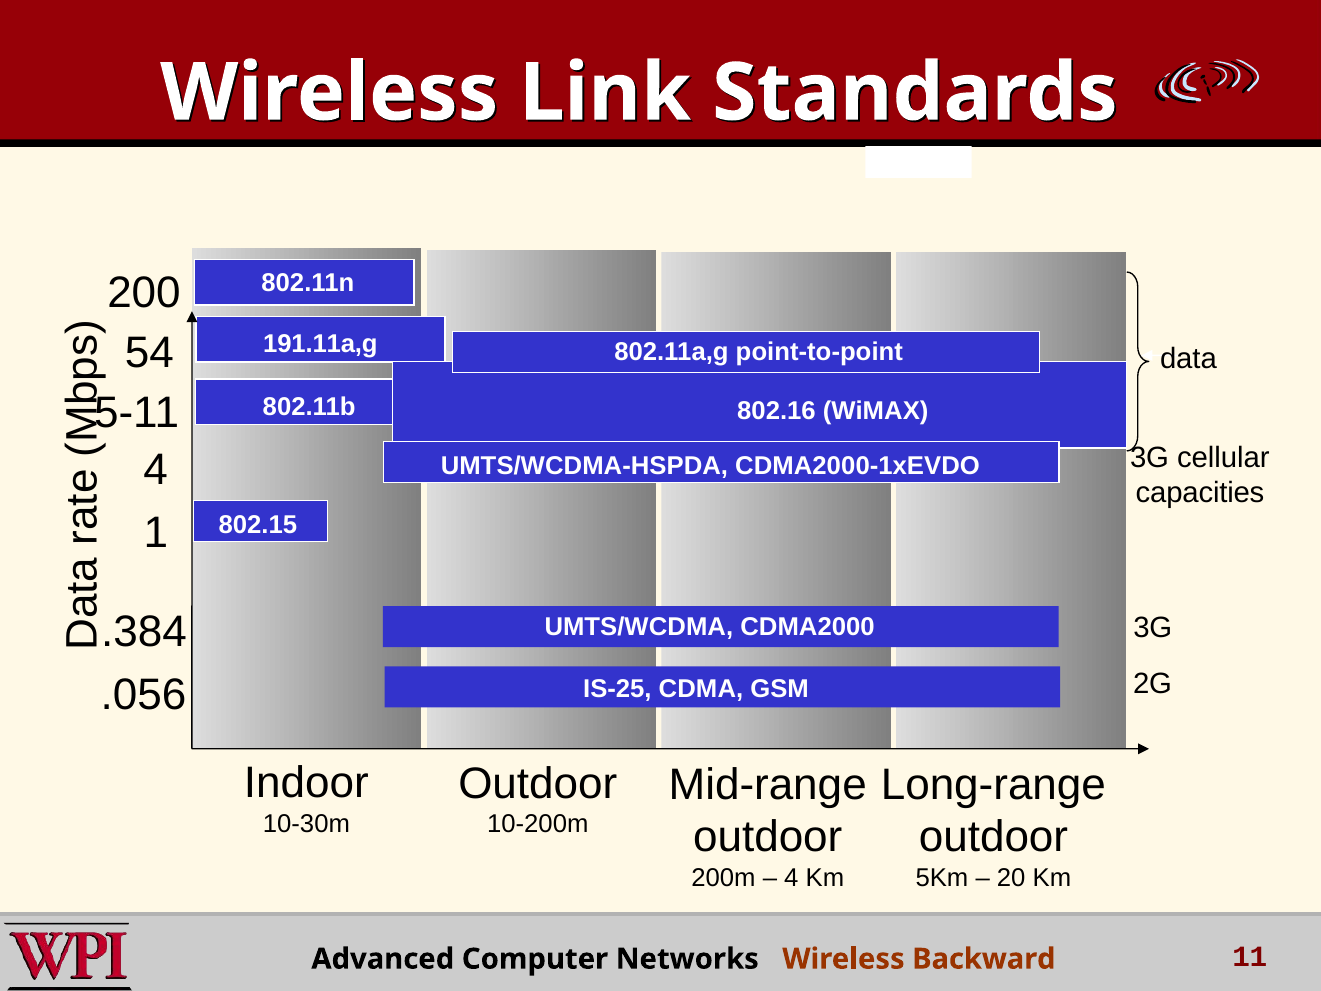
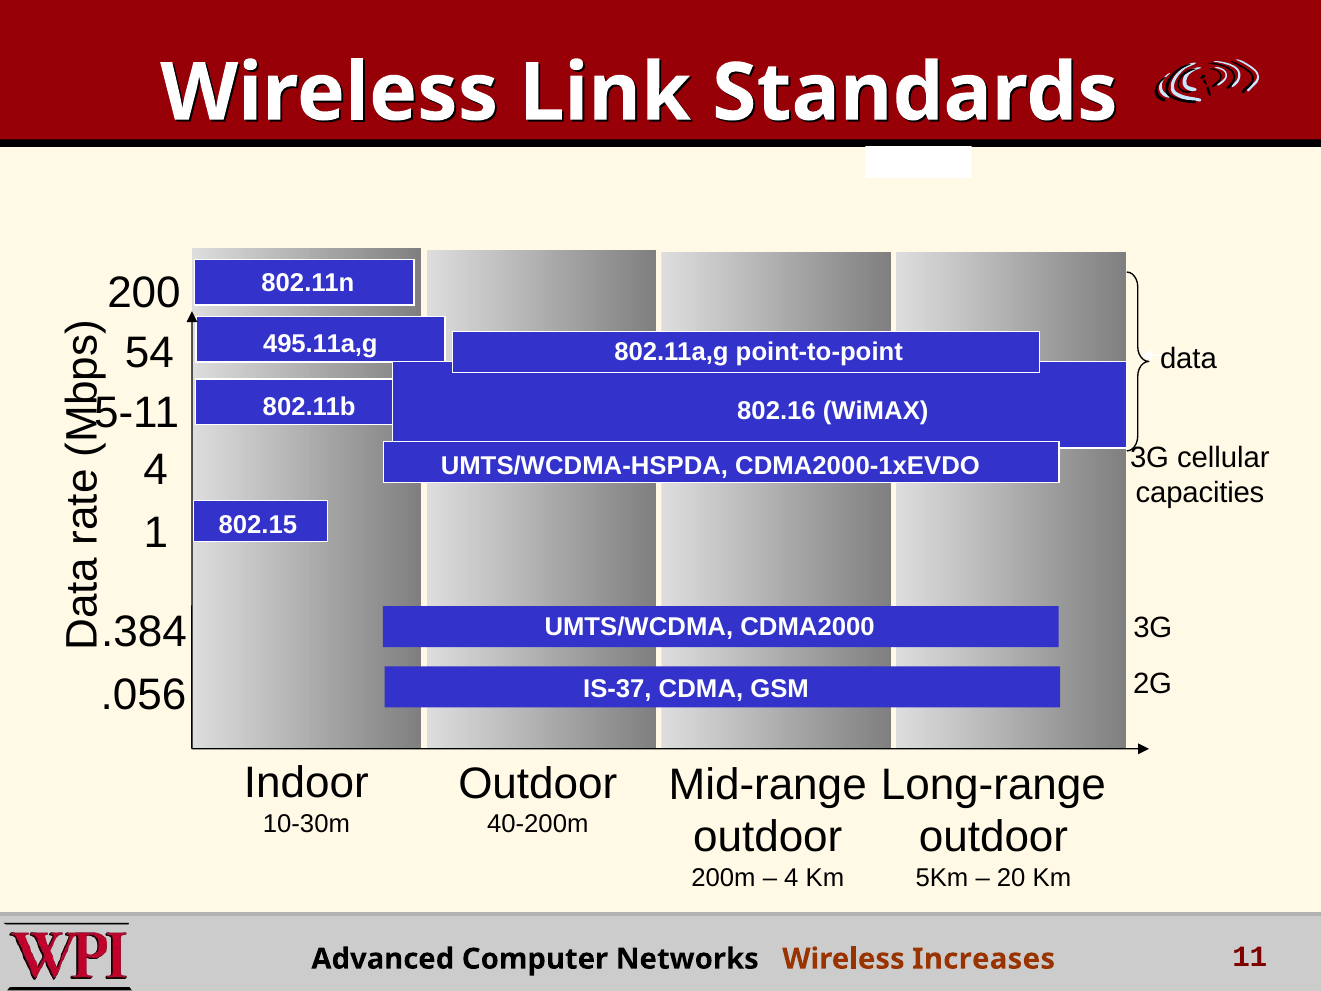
191.11a,g: 191.11a,g -> 495.11a,g (320, 344)
IS-25: IS-25 -> IS-37 (617, 689)
10-200m: 10-200m -> 40-200m (538, 824)
Backward: Backward -> Increases (984, 959)
